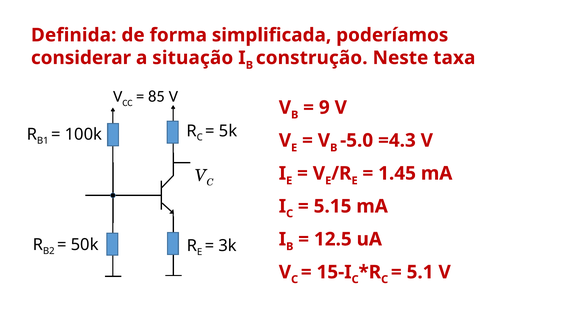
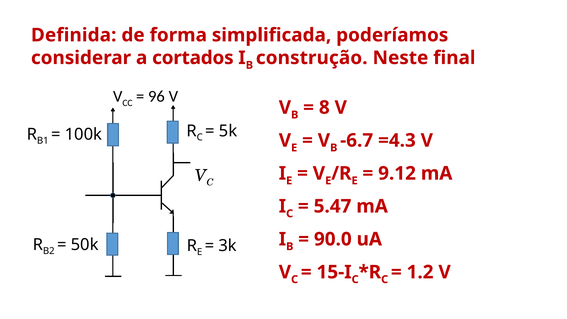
situação: situação -> cortados (193, 58)
taxa: taxa -> final (454, 58)
85: 85 -> 96 (157, 96)
9: 9 -> 8 (324, 107)
-5.0: -5.0 -> -6.7 (357, 140)
1.45: 1.45 -> 9.12 (397, 173)
5.15: 5.15 -> 5.47 (333, 206)
12.5: 12.5 -> 90.0 (333, 239)
5.1: 5.1 -> 1.2 (420, 272)
